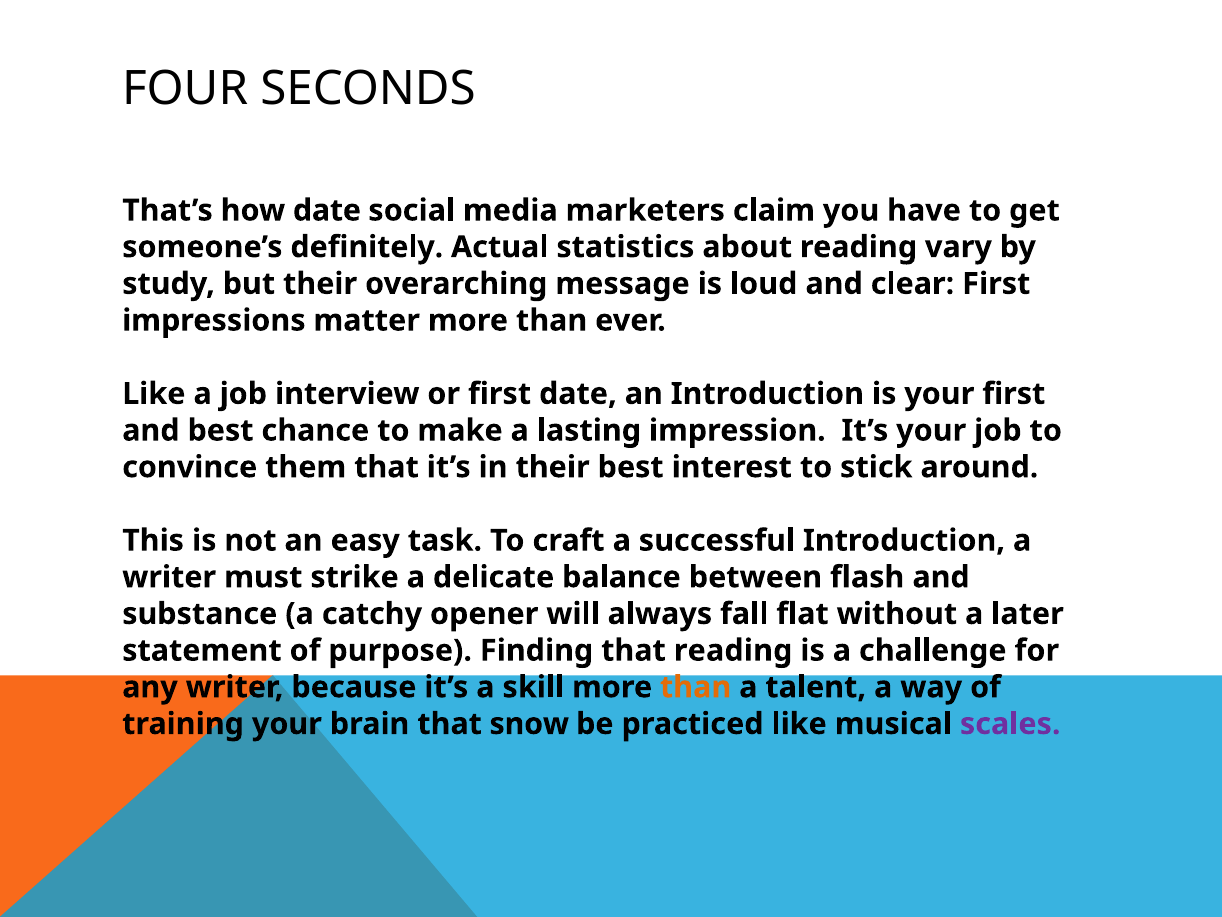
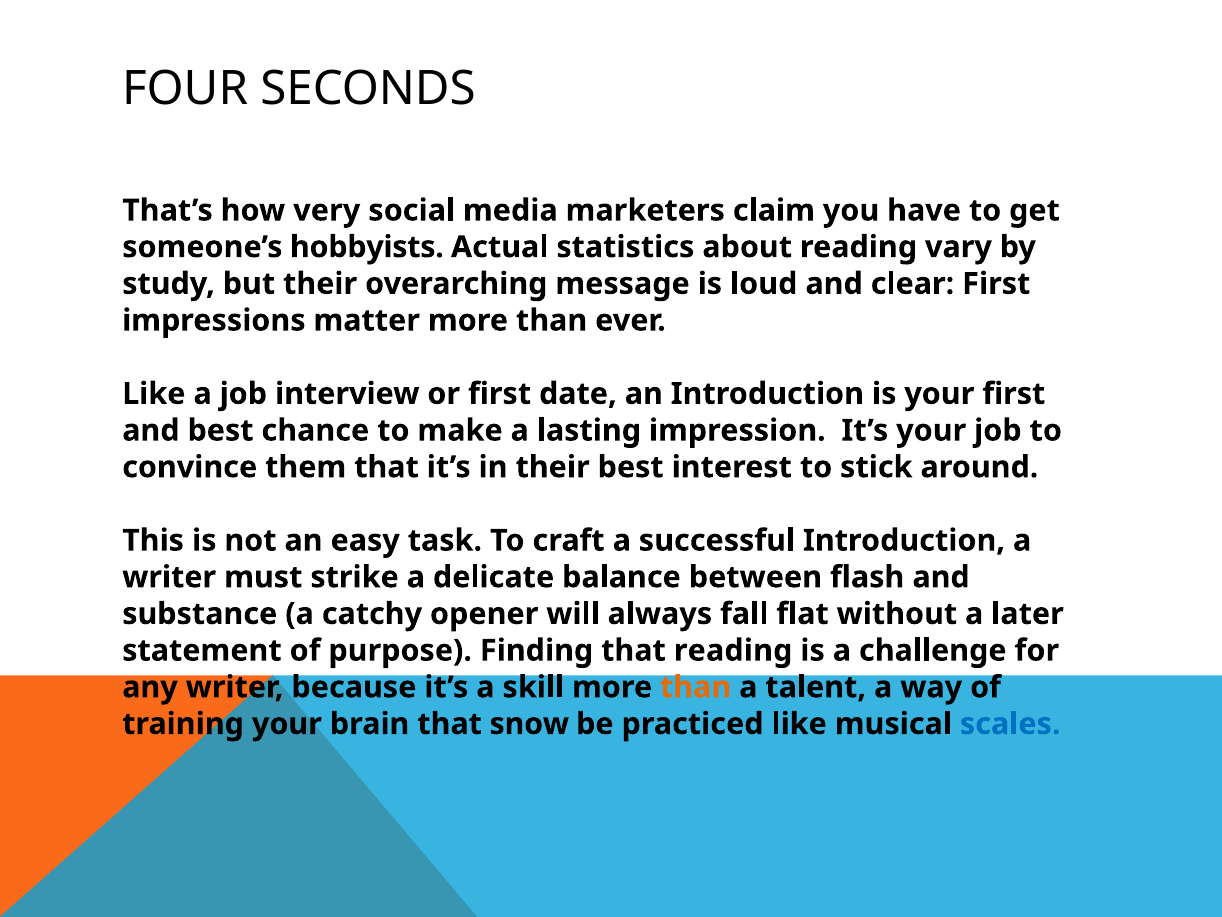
how date: date -> very (327, 210)
definitely: definitely -> hobbyists (367, 247)
scales colour: purple -> blue (1010, 724)
